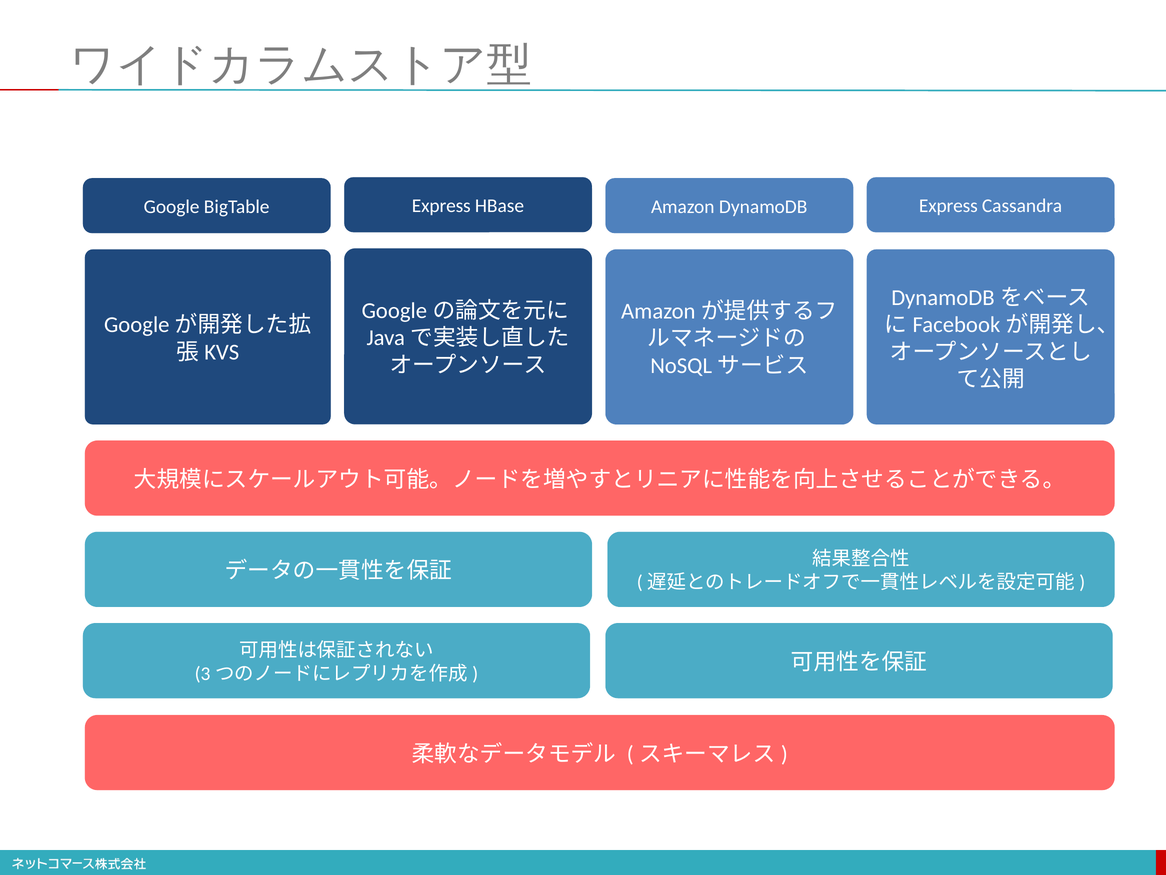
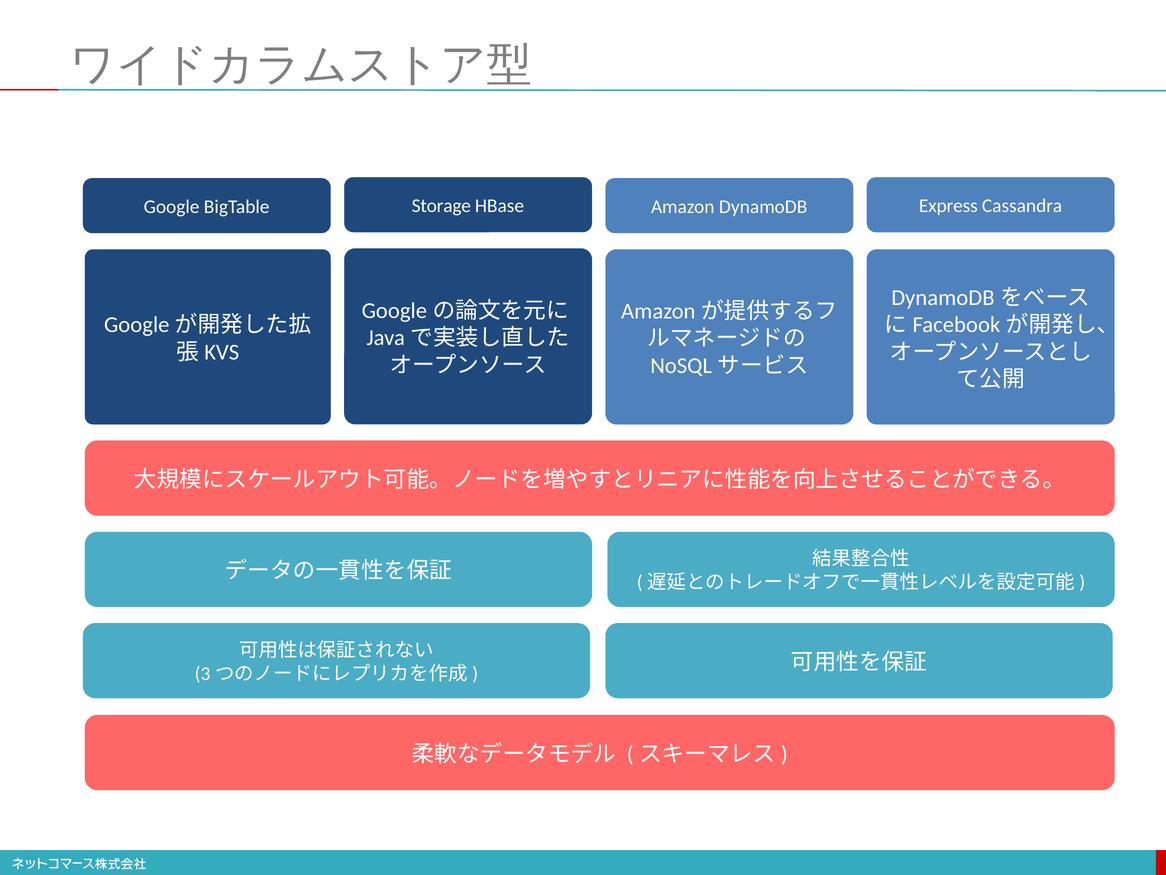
BigTable Express: Express -> Storage (441, 206)
